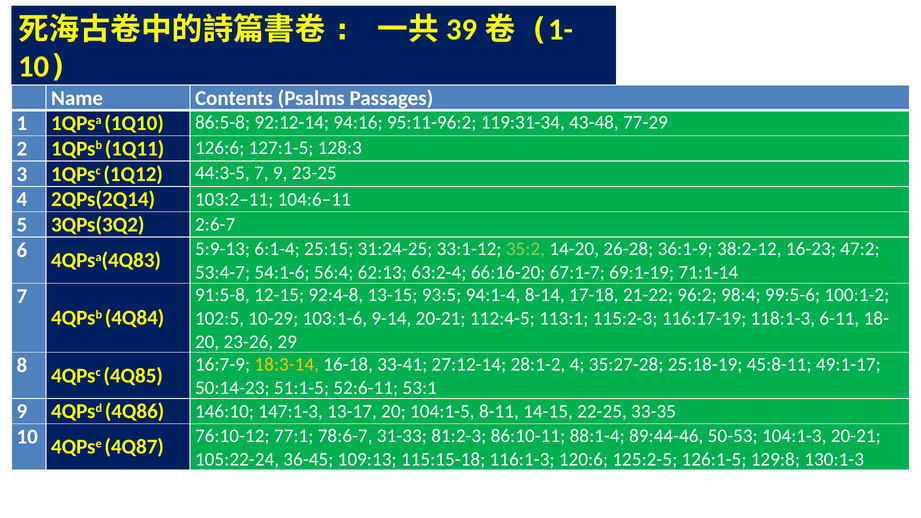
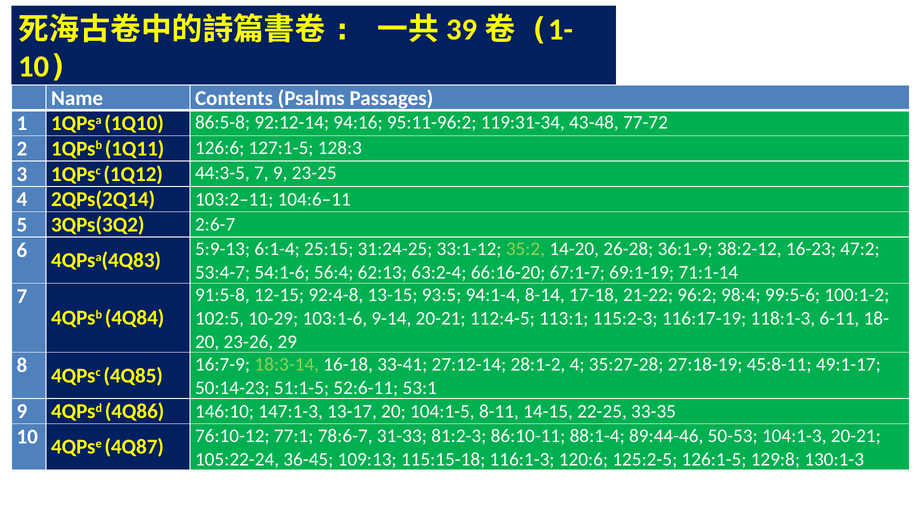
77-29: 77-29 -> 77-72 (645, 122)
18:3-14 colour: yellow -> light green (287, 364)
25:18-19: 25:18-19 -> 27:18-19 (705, 364)
